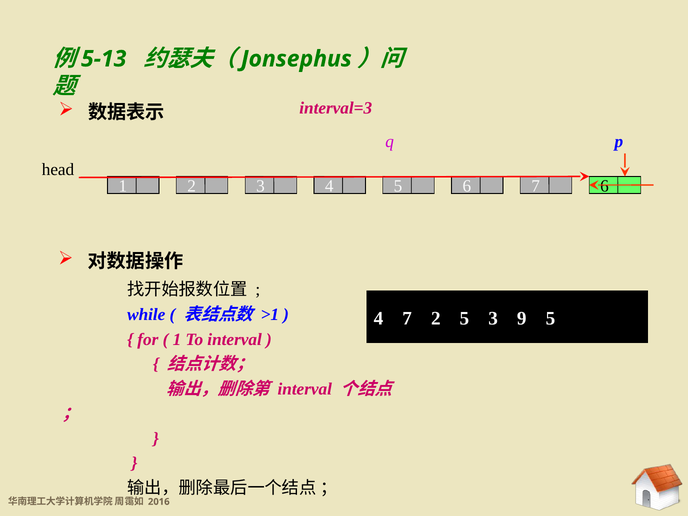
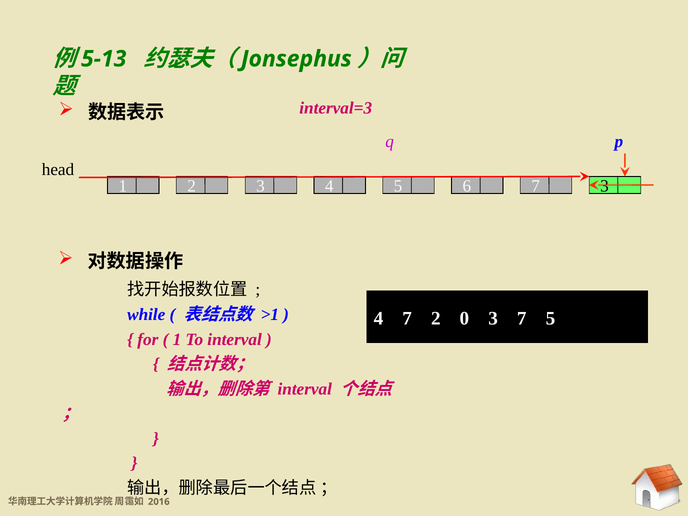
7 6: 6 -> 3 (604, 186)
2 5: 5 -> 0 (464, 318)
3 9: 9 -> 7 (522, 318)
